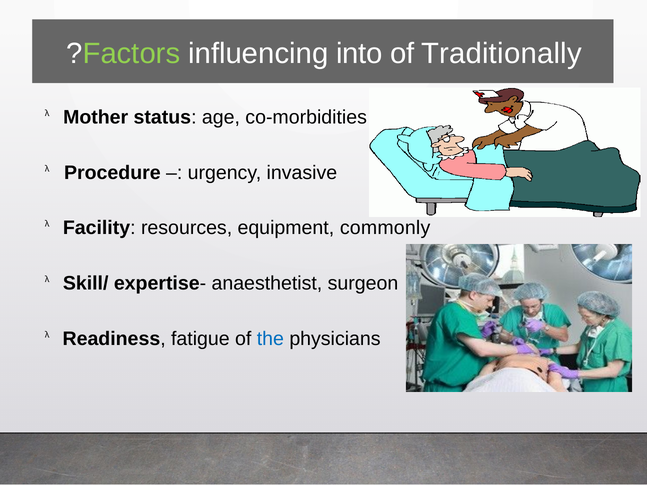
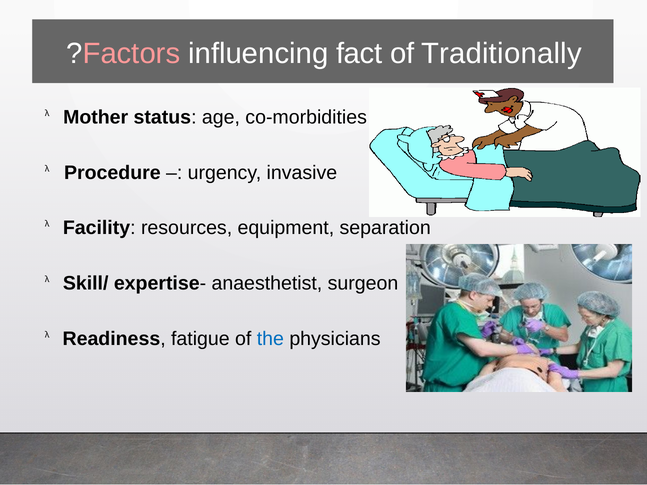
Factors colour: light green -> pink (131, 54)
into: into -> fact (359, 54)
commonly: commonly -> separation (385, 228)
